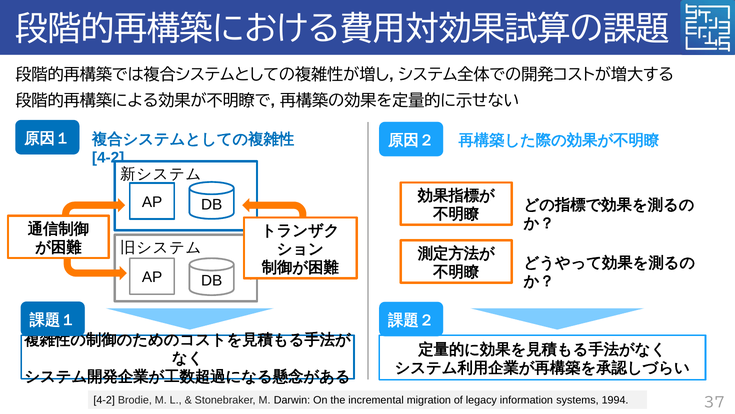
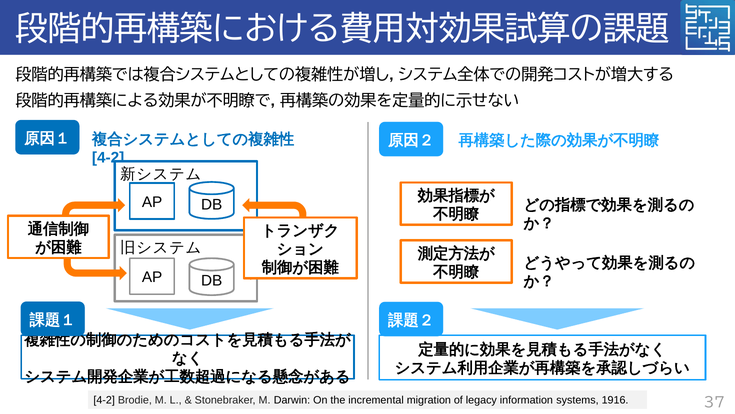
1994: 1994 -> 1916 (615, 400)
